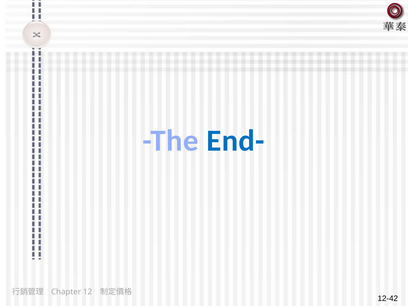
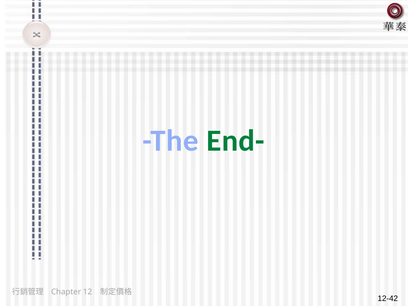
End- colour: blue -> green (236, 141)
